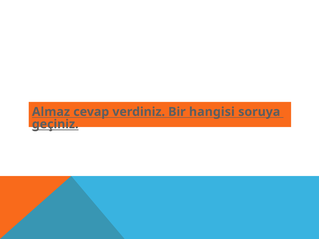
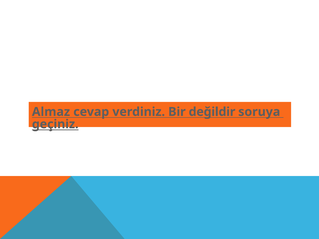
hangisi: hangisi -> değildir (212, 112)
